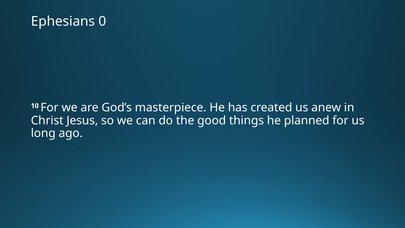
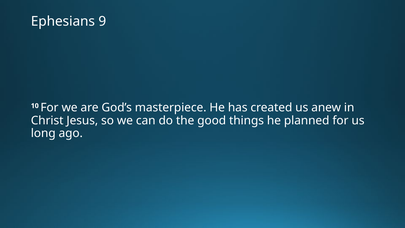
0: 0 -> 9 (102, 21)
